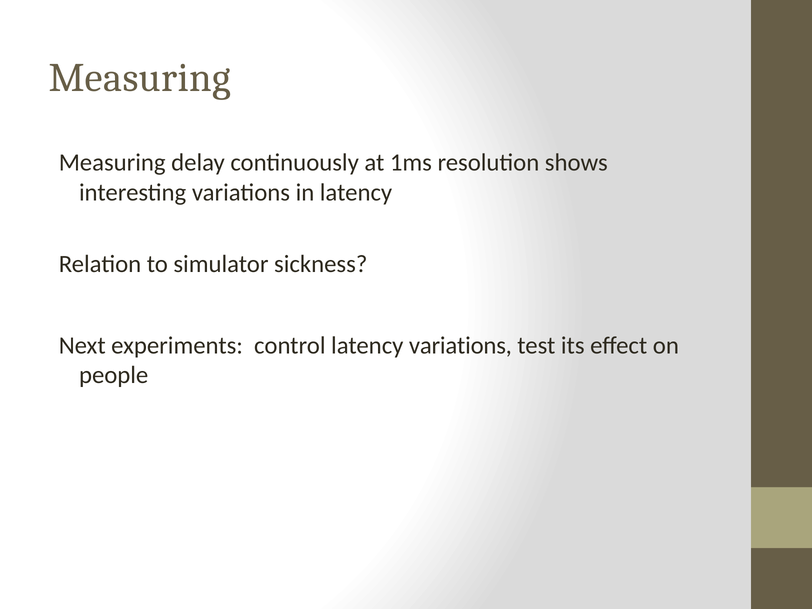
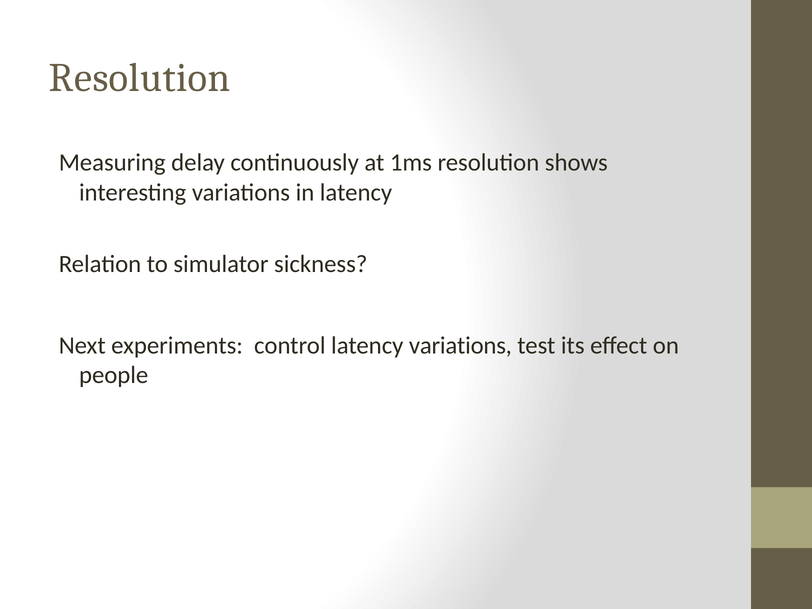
Measuring: Measuring -> Resolution (140, 78)
